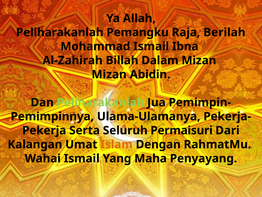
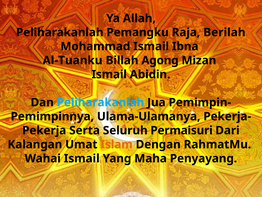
Al-Zahirah: Al-Zahirah -> Al-Tuanku (73, 60)
Dalam: Dalam -> Agong (160, 60)
Mizan: Mizan -> Ismail (109, 74)
Peliharakanlah colour: light green -> light blue (100, 102)
